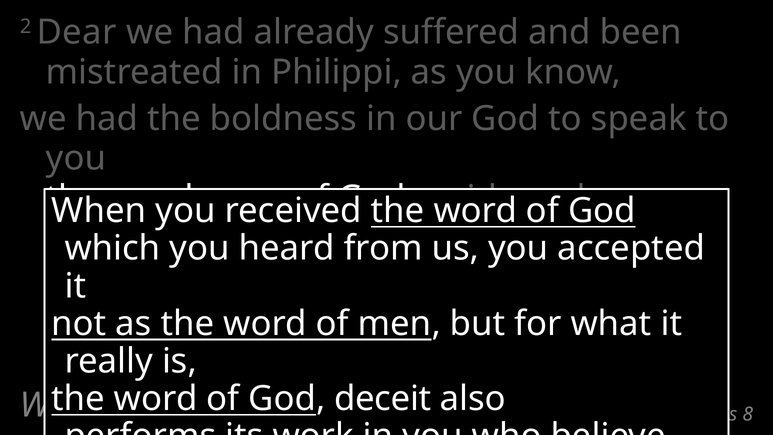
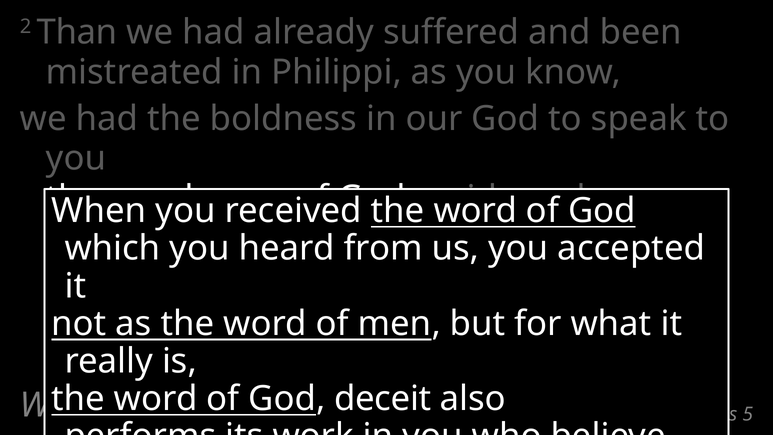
Dear: Dear -> Than (77, 32)
8: 8 -> 5 (748, 414)
